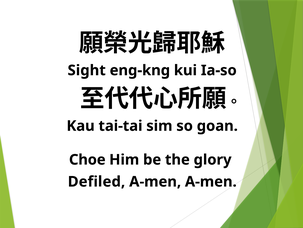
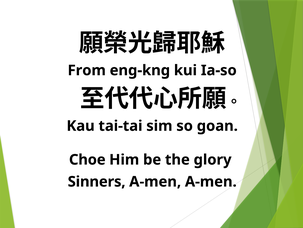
Sight: Sight -> From (87, 70)
Defiled: Defiled -> Sinners (97, 181)
